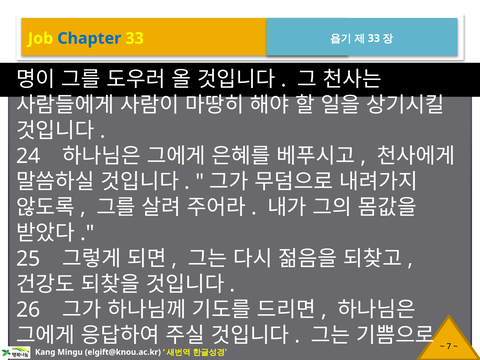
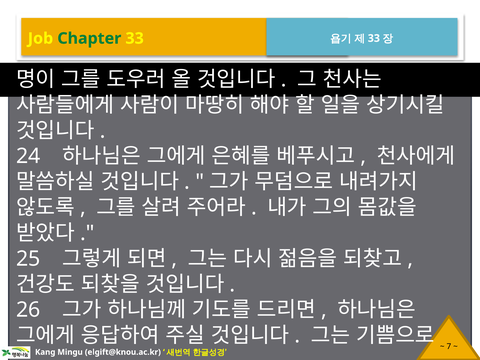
Chapter colour: blue -> green (89, 38)
